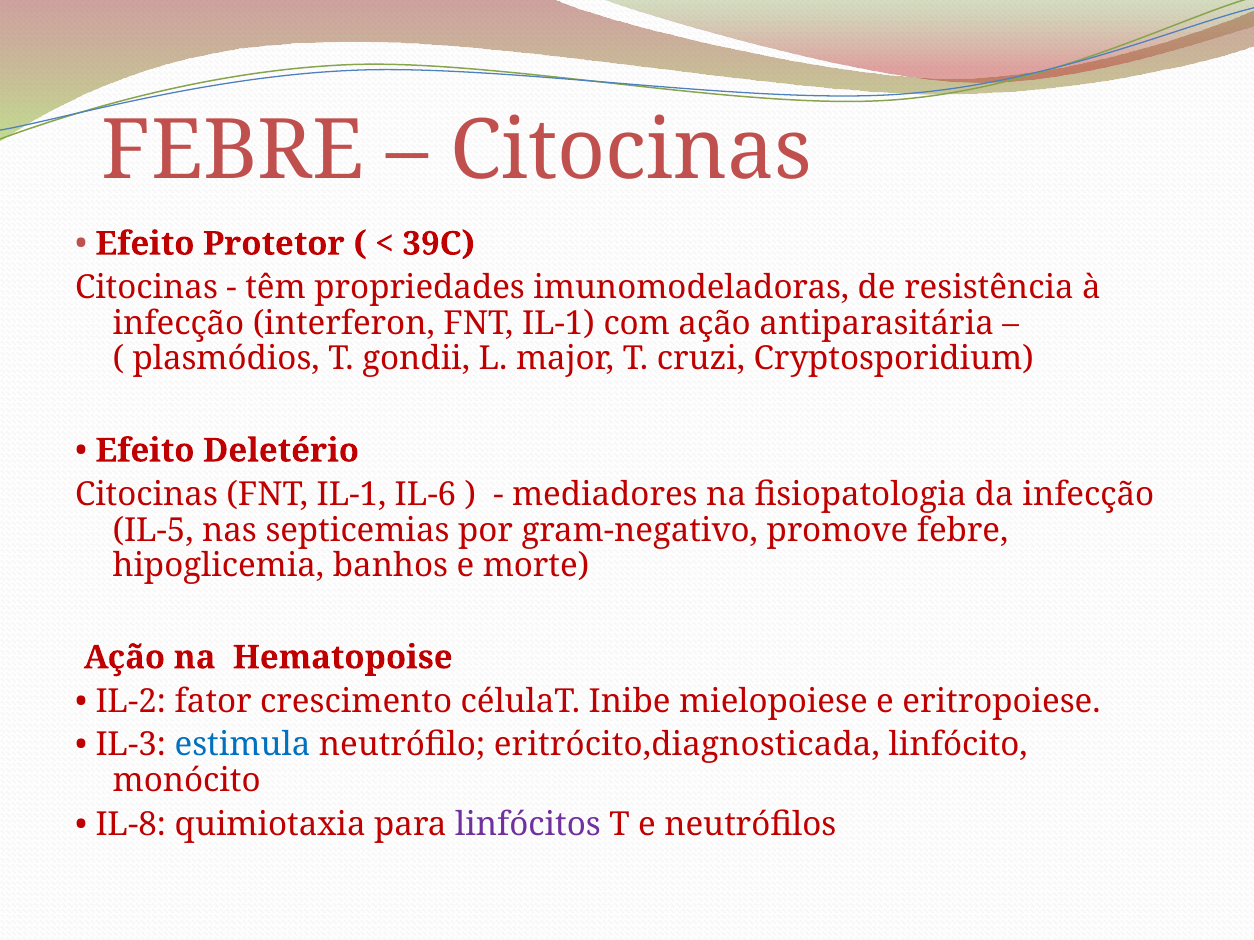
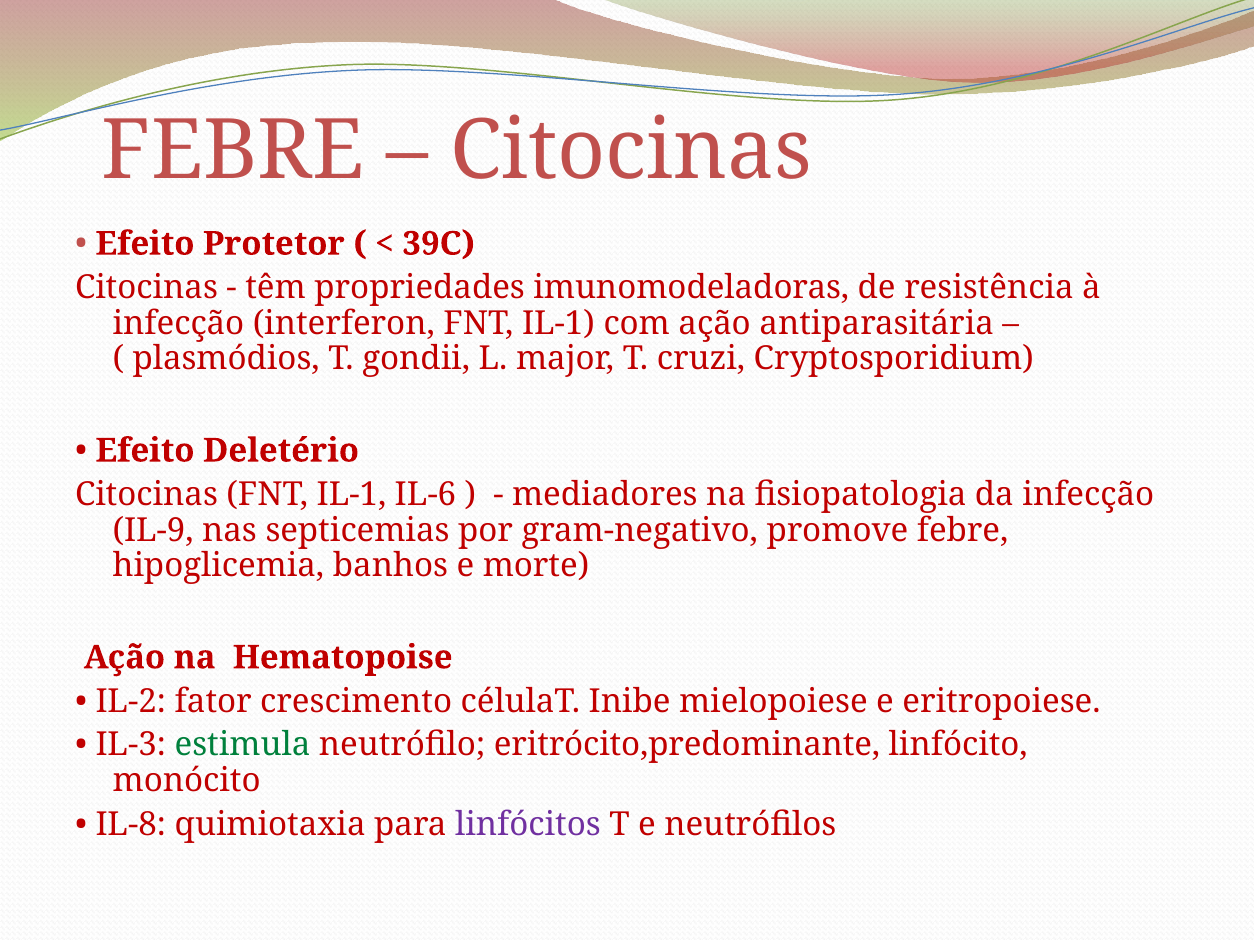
IL-5: IL-5 -> IL-9 (153, 530)
estimula colour: blue -> green (243, 745)
eritrócito,diagnosticada: eritrócito,diagnosticada -> eritrócito,predominante (687, 745)
